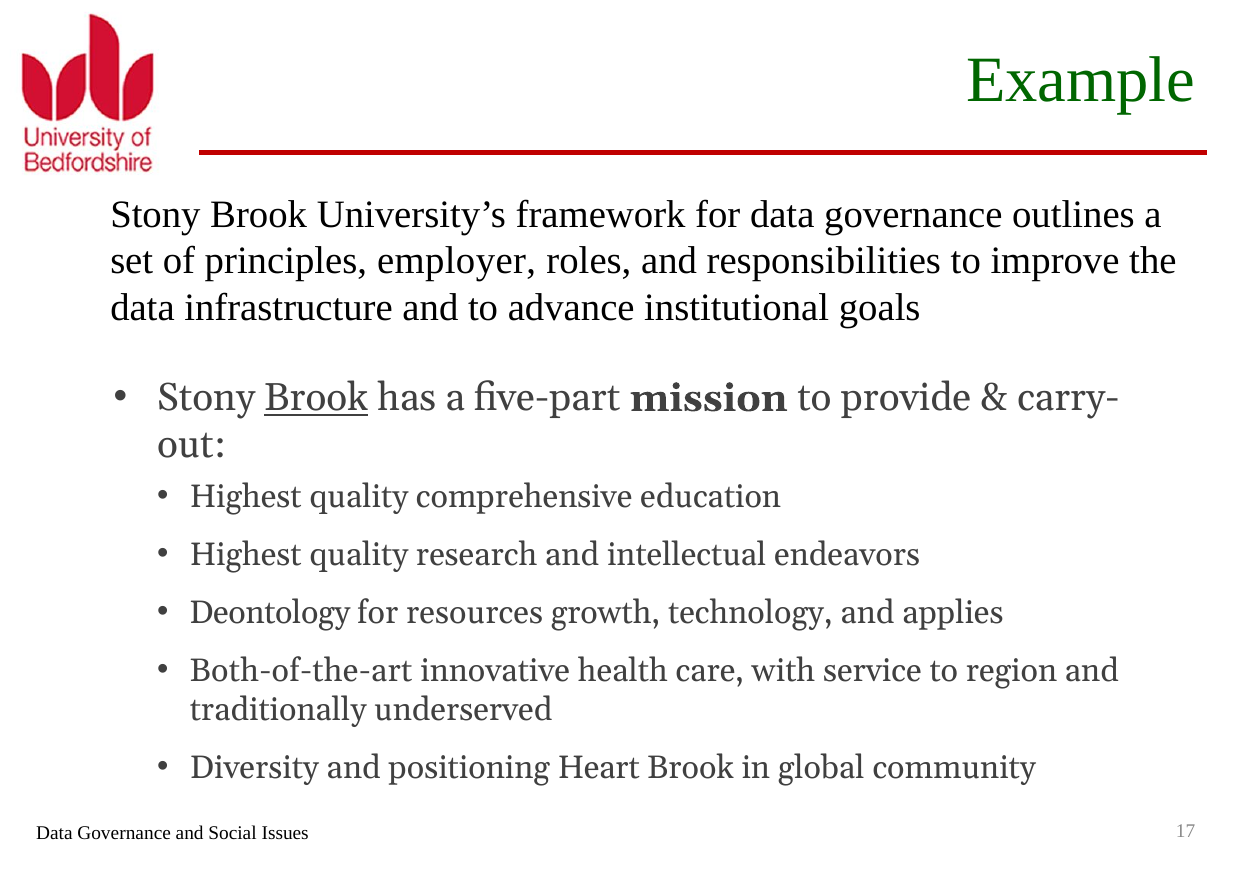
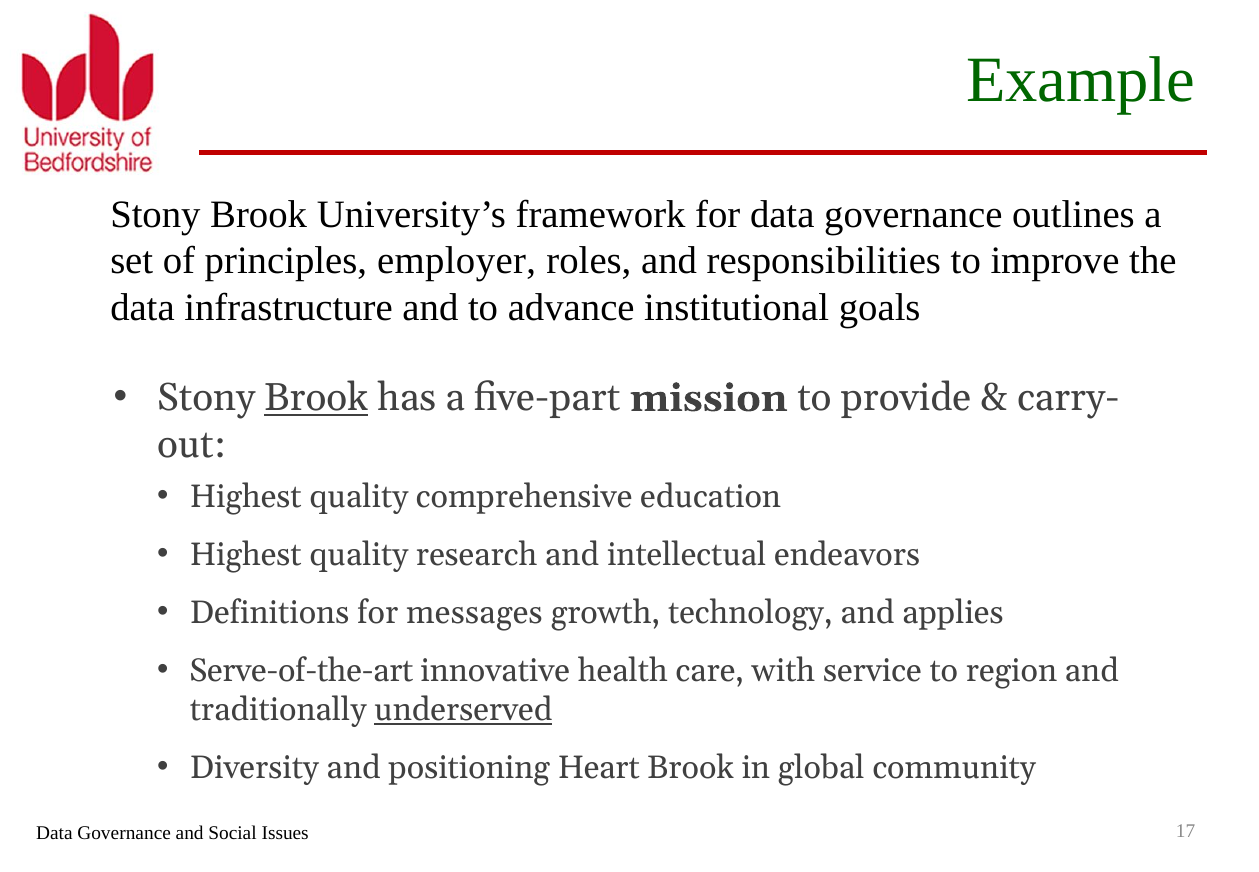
Deontology: Deontology -> Definitions (270, 613)
resources: resources -> messages (474, 613)
Both-of-the-art: Both-of-the-art -> Serve-of-the-art (301, 671)
underserved underline: none -> present (463, 710)
